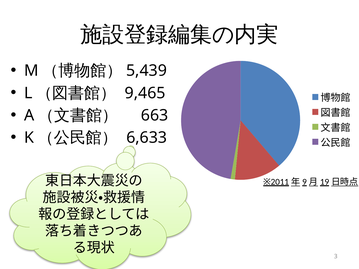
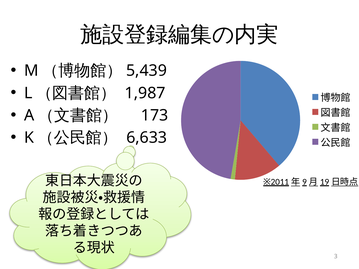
9,465: 9,465 -> 1,987 (145, 93)
663: 663 -> 173 (155, 115)
